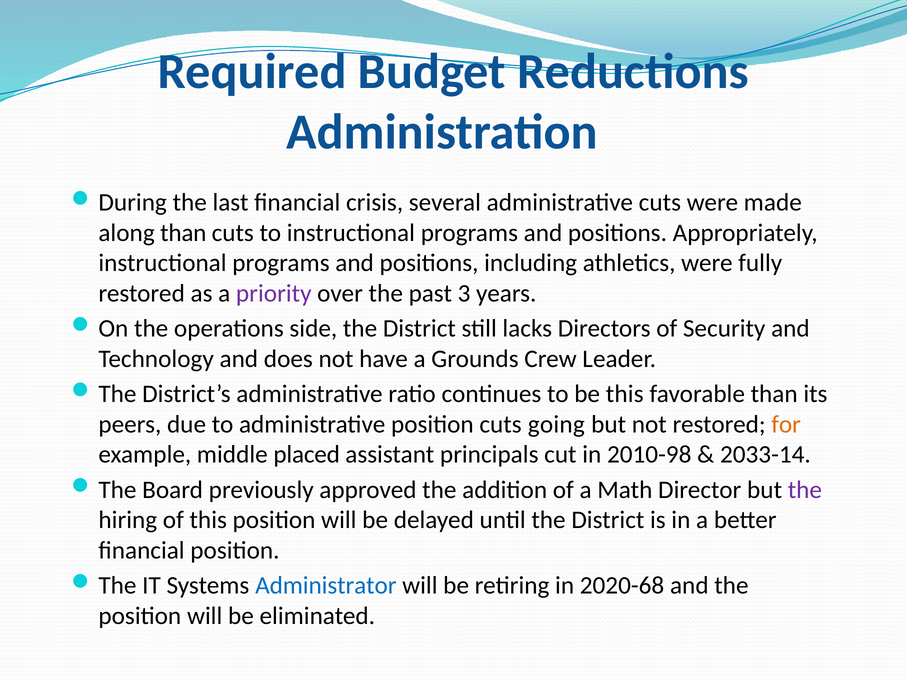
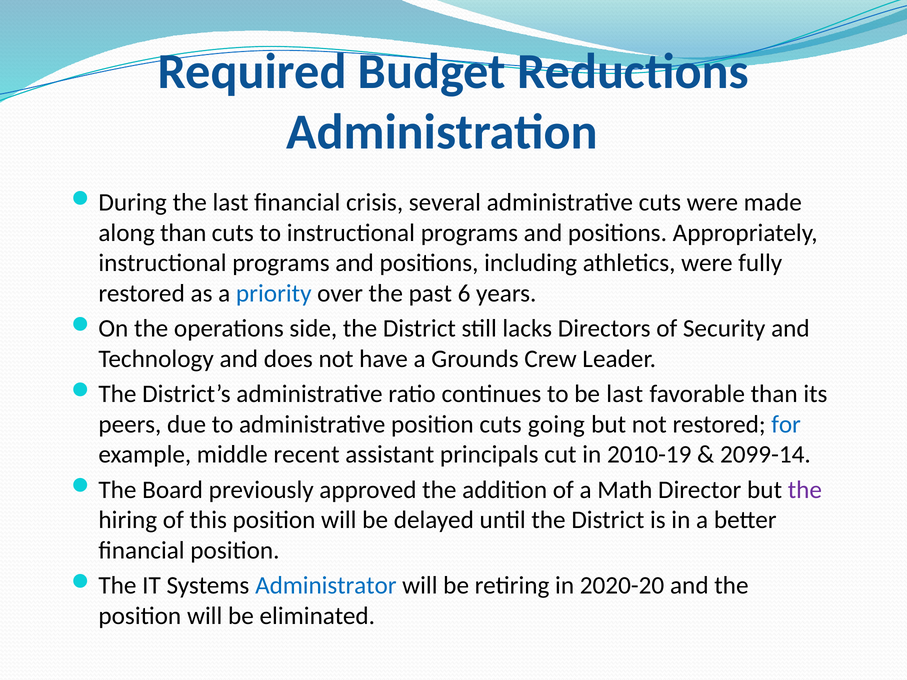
priority colour: purple -> blue (274, 293)
3: 3 -> 6 (464, 293)
be this: this -> last (625, 394)
for colour: orange -> blue (786, 425)
placed: placed -> recent (307, 455)
2010-98: 2010-98 -> 2010-19 (649, 455)
2033-14: 2033-14 -> 2099-14 (765, 455)
2020-68: 2020-68 -> 2020-20 (622, 586)
